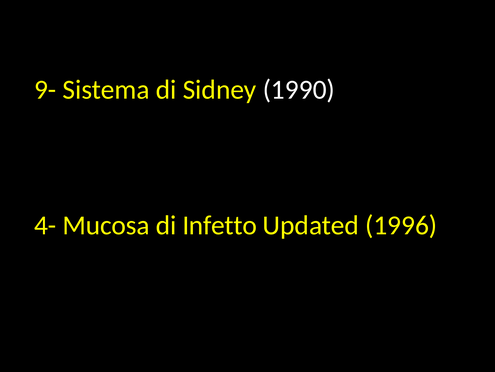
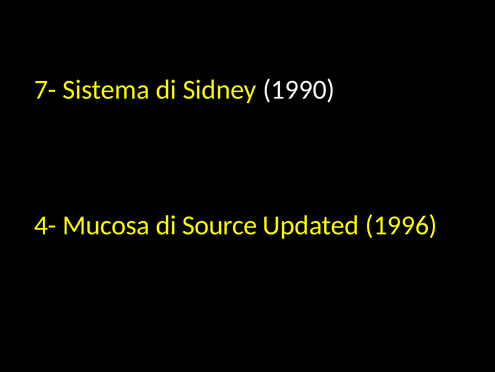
9-: 9- -> 7- (45, 90)
Infetto: Infetto -> Source (220, 225)
